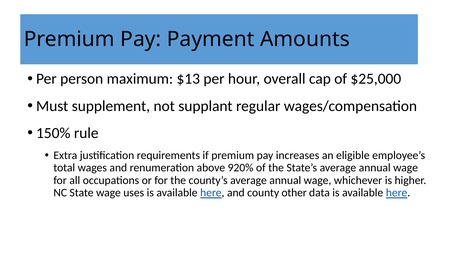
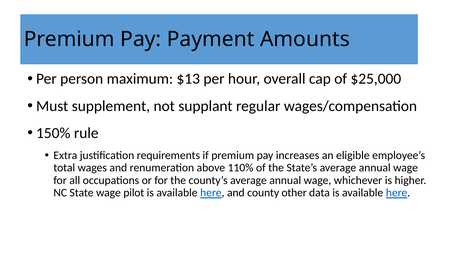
920%: 920% -> 110% (241, 168)
uses: uses -> pilot (134, 193)
